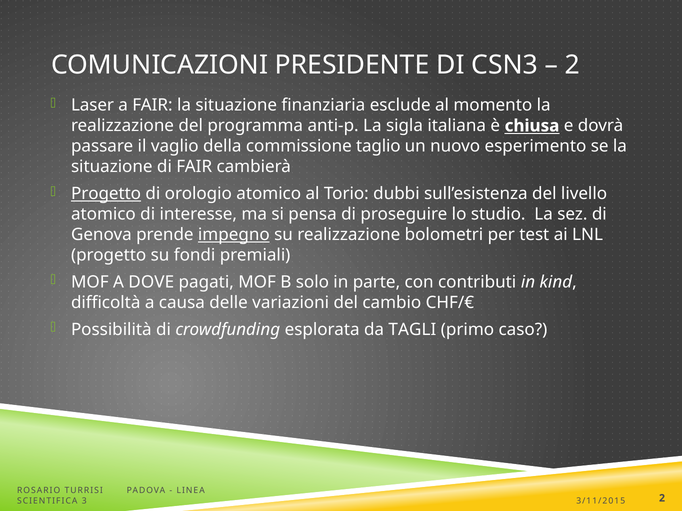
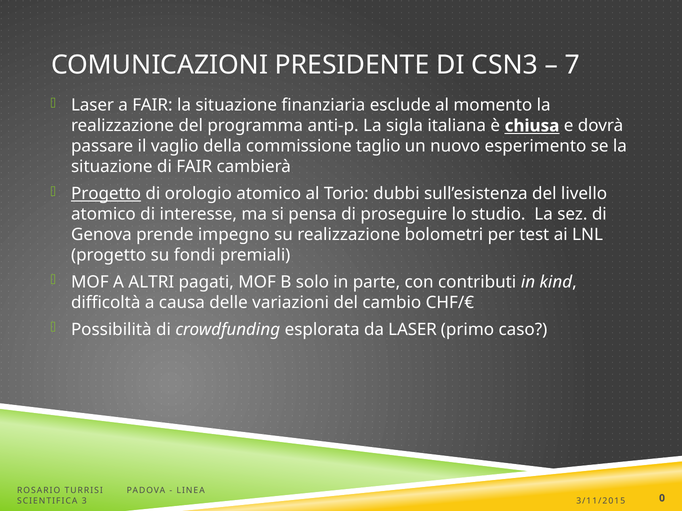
2: 2 -> 7 (572, 65)
impegno underline: present -> none (234, 235)
DOVE: DOVE -> ALTRI (151, 282)
da TAGLI: TAGLI -> LASER (413, 330)
3 2: 2 -> 0 (662, 499)
